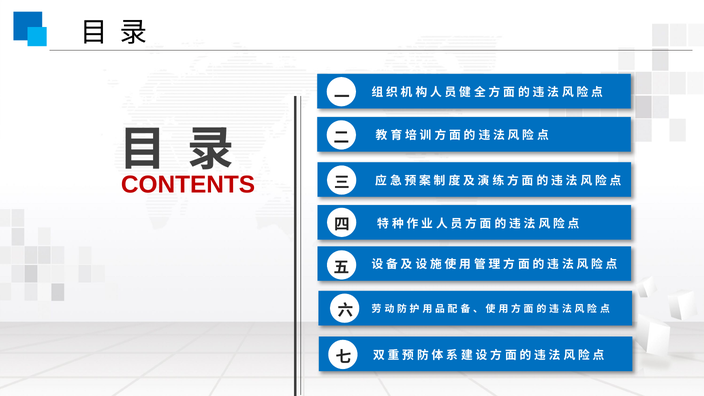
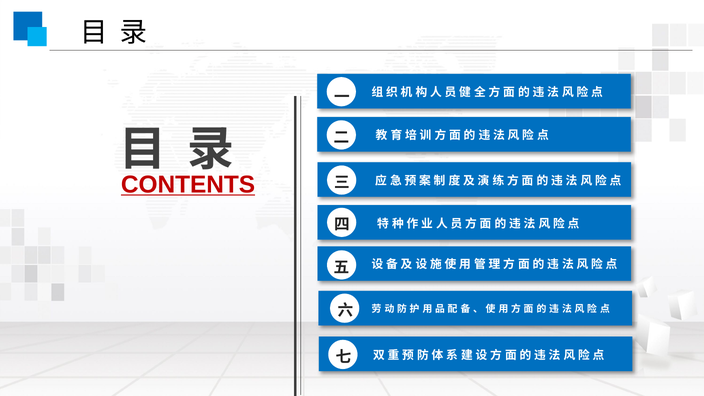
CONTENTS underline: none -> present (188, 185)
